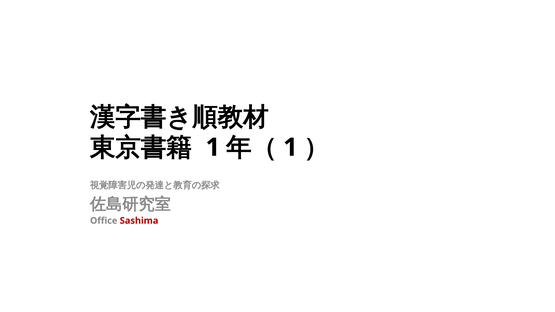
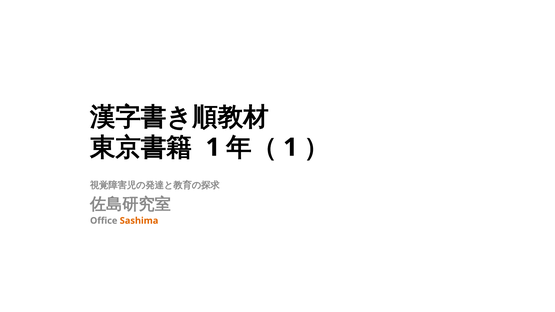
Sashima colour: red -> orange (139, 221)
